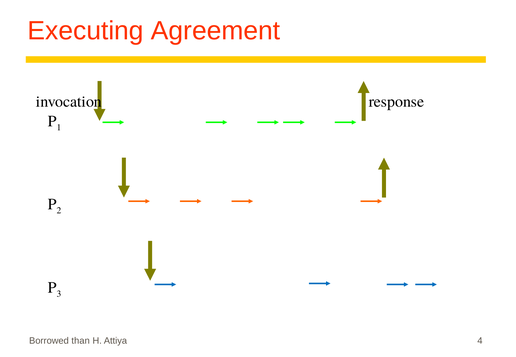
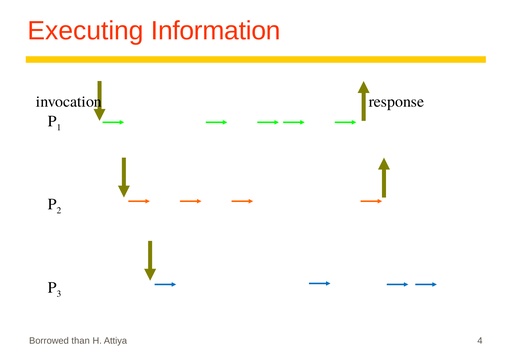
Agreement: Agreement -> Information (216, 31)
